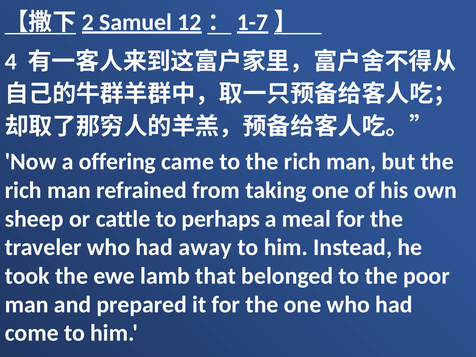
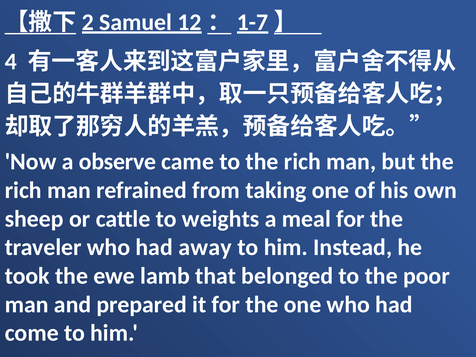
offering: offering -> observe (117, 162)
perhaps: perhaps -> weights (221, 219)
